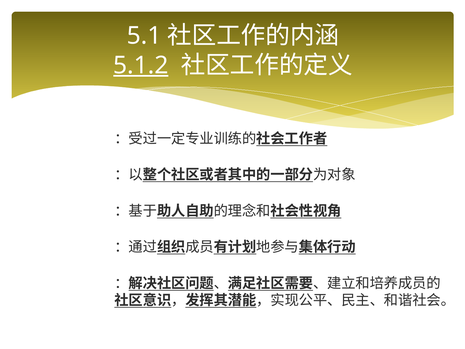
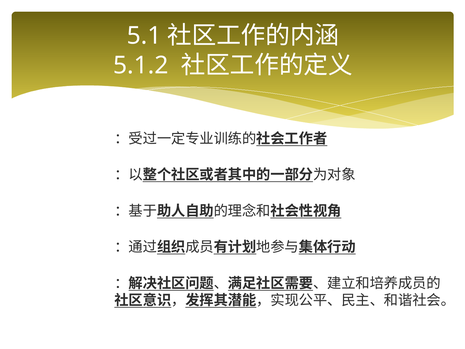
5.1.2 underline: present -> none (141, 65)
